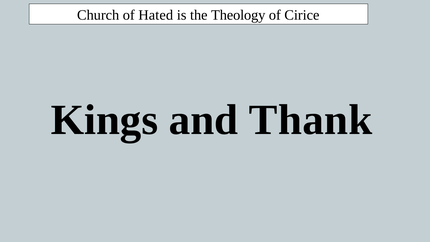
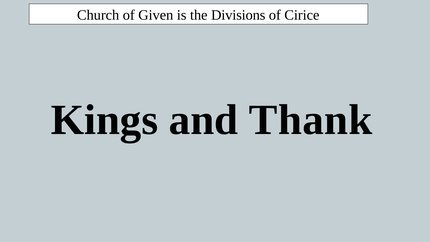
Hated: Hated -> Given (156, 15)
Theology: Theology -> Divisions (238, 15)
